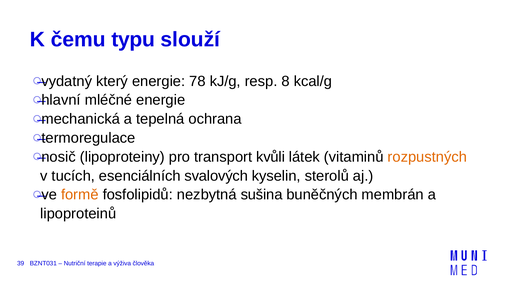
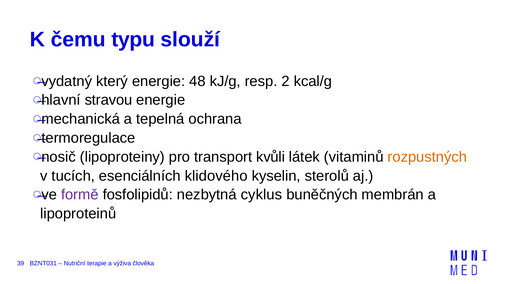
78: 78 -> 48 (197, 81)
8: 8 -> 2 (286, 81)
mléčné: mléčné -> stravou (109, 100)
svalových: svalových -> klidového (216, 176)
formě colour: orange -> purple (80, 195)
sušina: sušina -> cyklus (261, 195)
